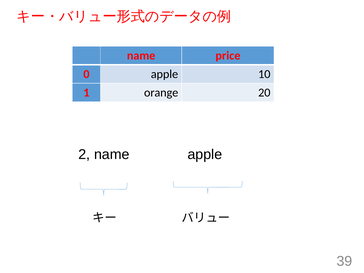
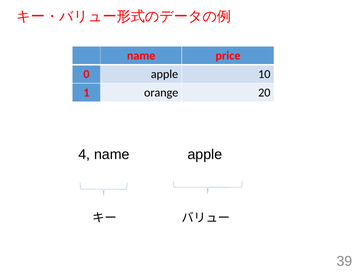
2: 2 -> 4 (84, 154)
